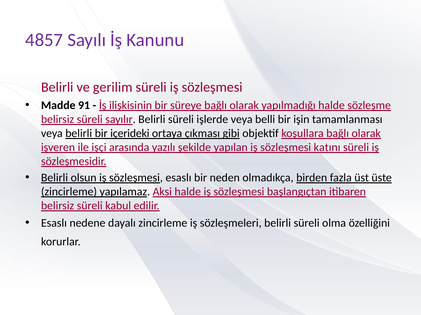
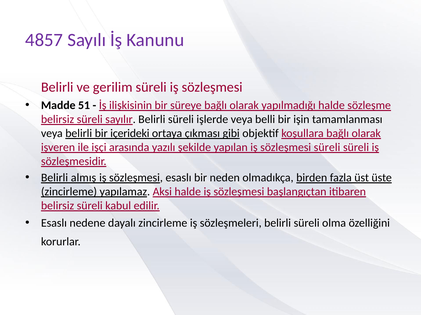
91: 91 -> 51 (84, 106)
sözleşmesi katını: katını -> süreli (327, 148)
olsun: olsun -> almış (84, 178)
